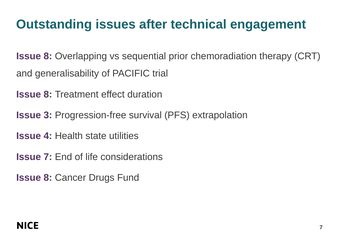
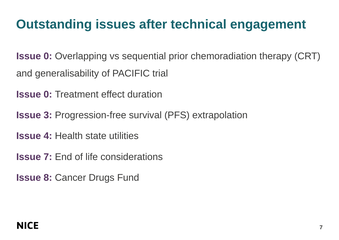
8: 8 -> 0 (48, 56)
8: 8 -> 0 (48, 94)
